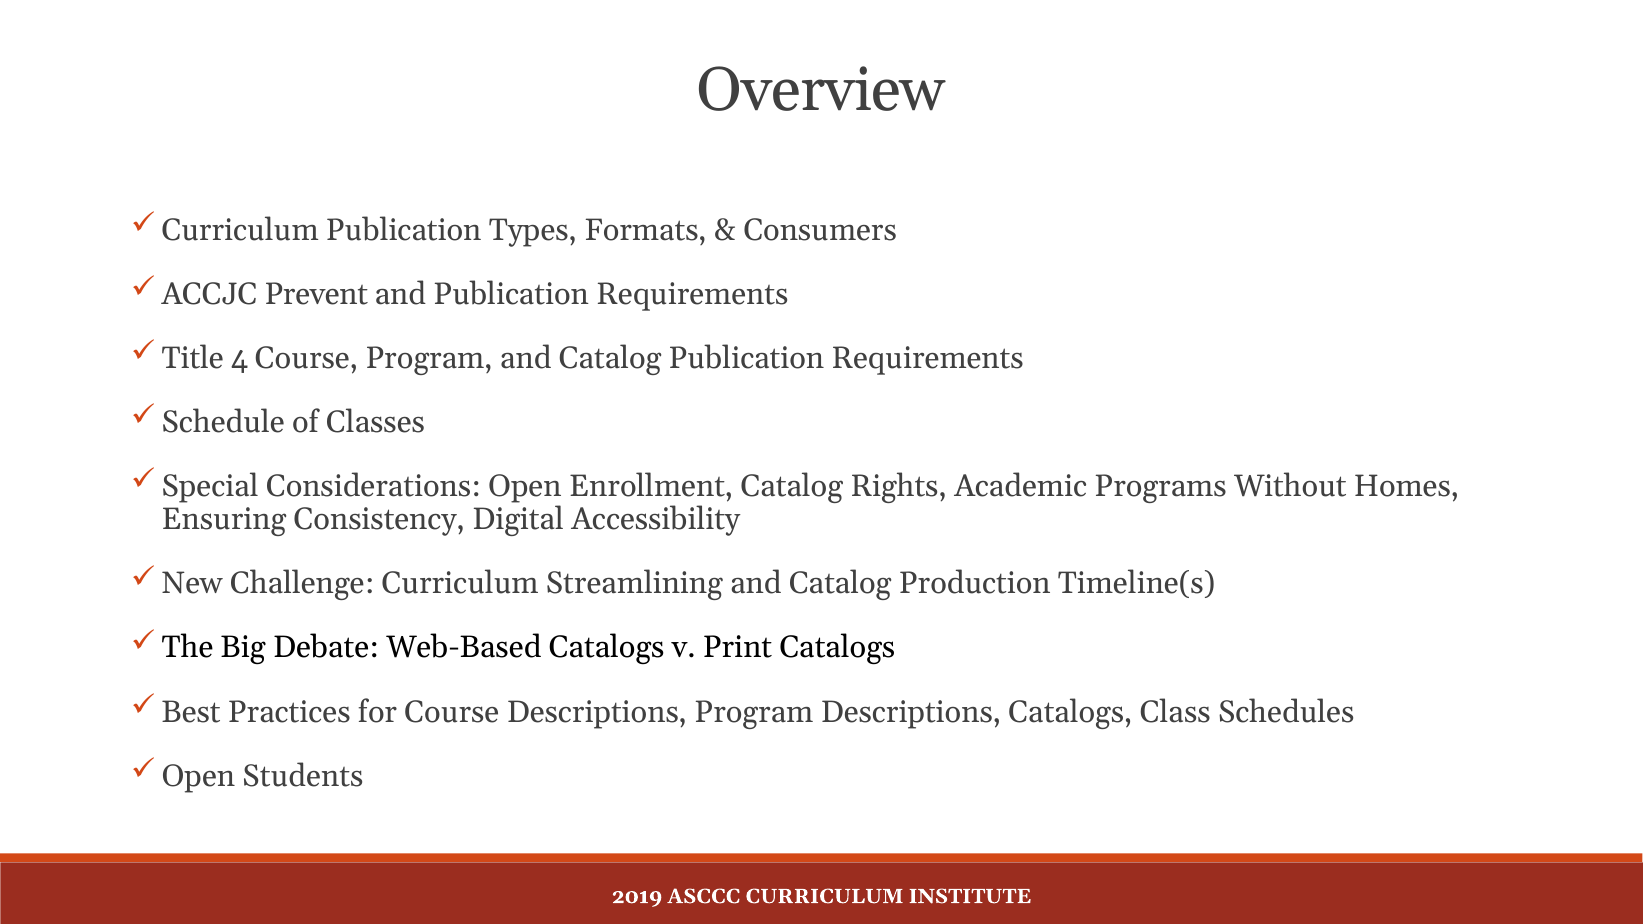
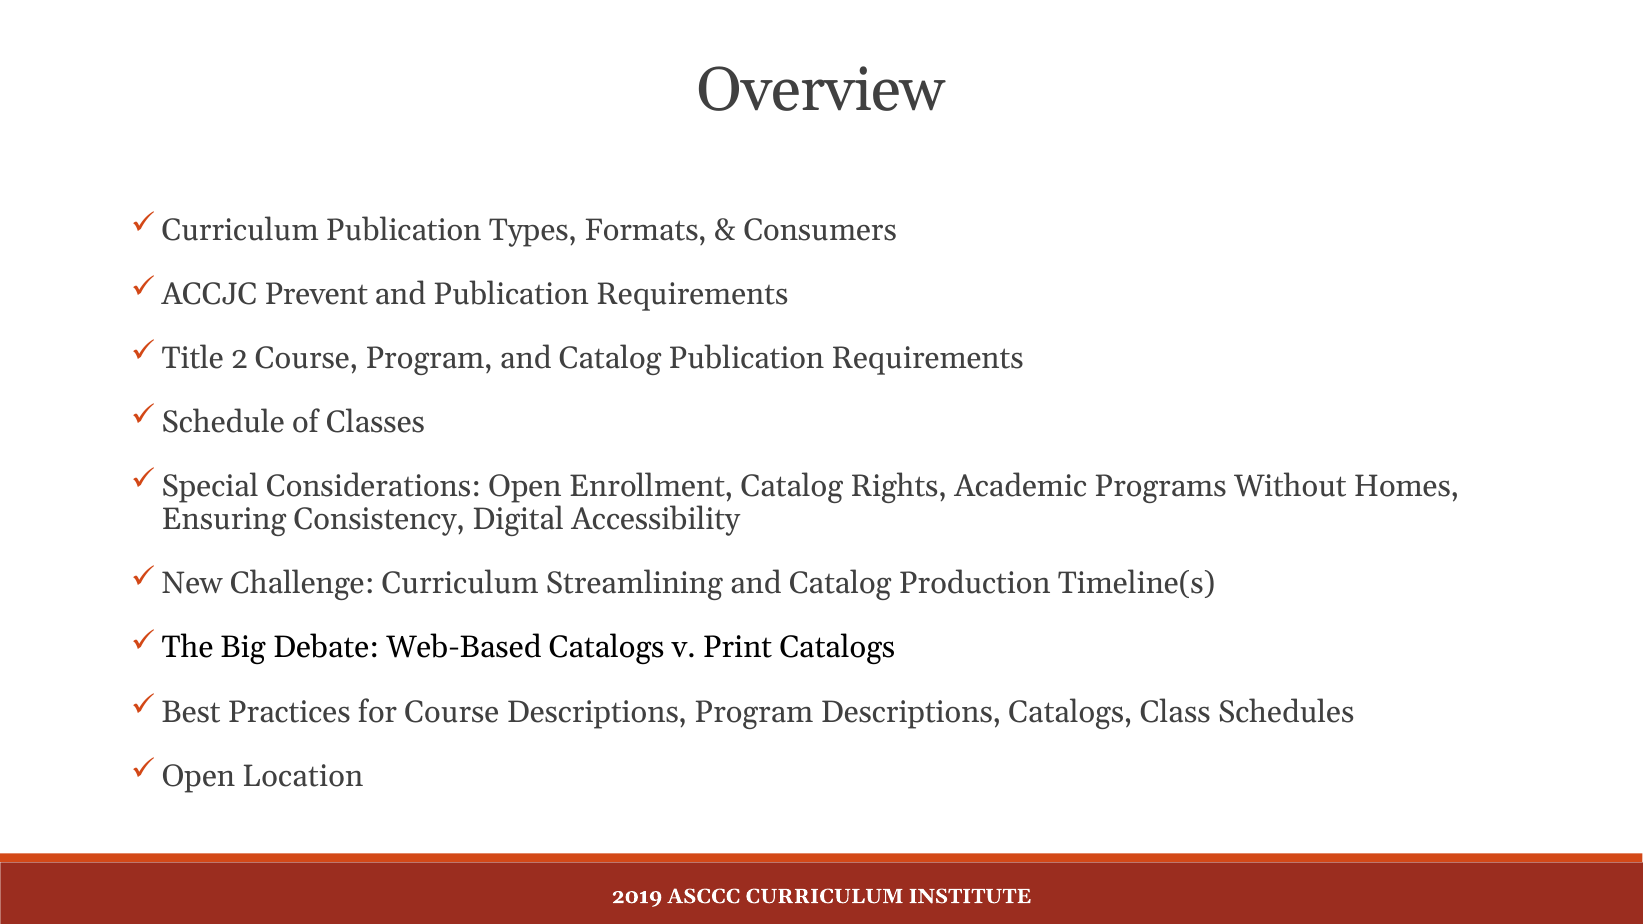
4: 4 -> 2 (240, 358)
Students: Students -> Location (303, 776)
